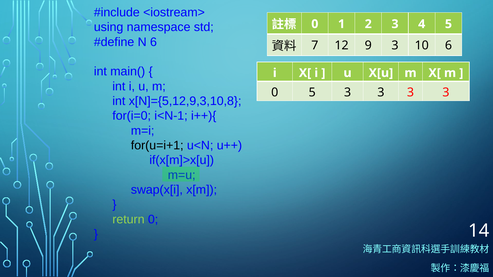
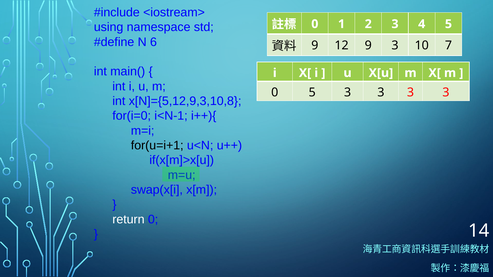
7: 7 -> 9 (315, 46)
10 6: 6 -> 7 (448, 46)
return colour: light green -> white (128, 220)
